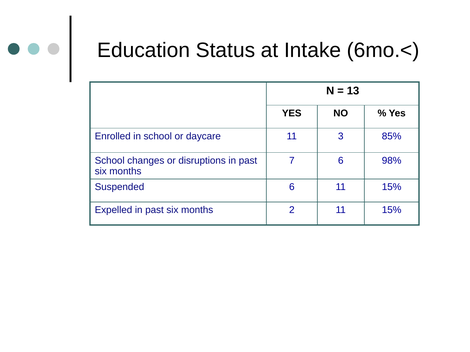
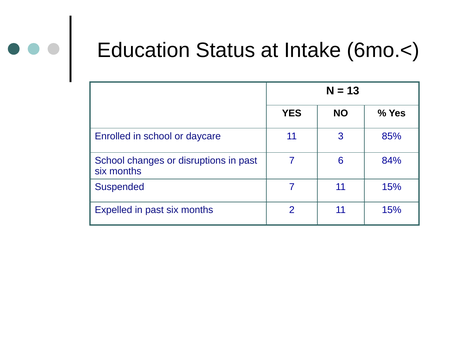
98%: 98% -> 84% (392, 161)
Suspended 6: 6 -> 7 (292, 187)
